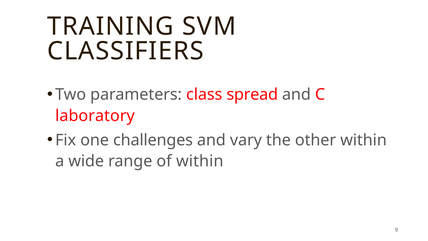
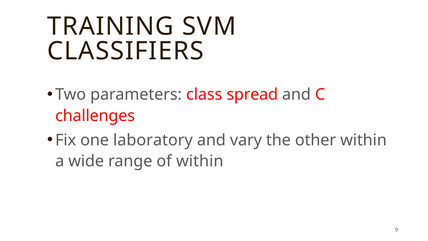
laboratory: laboratory -> challenges (95, 116)
challenges: challenges -> laboratory (153, 140)
